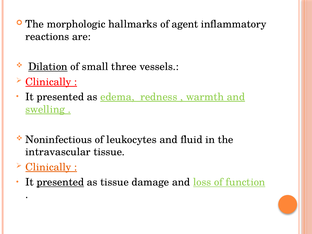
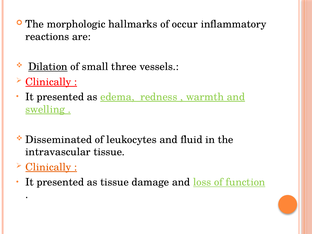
agent: agent -> occur (185, 24)
Noninfectious: Noninfectious -> Disseminated (59, 140)
presented underline: present -> none (60, 182)
